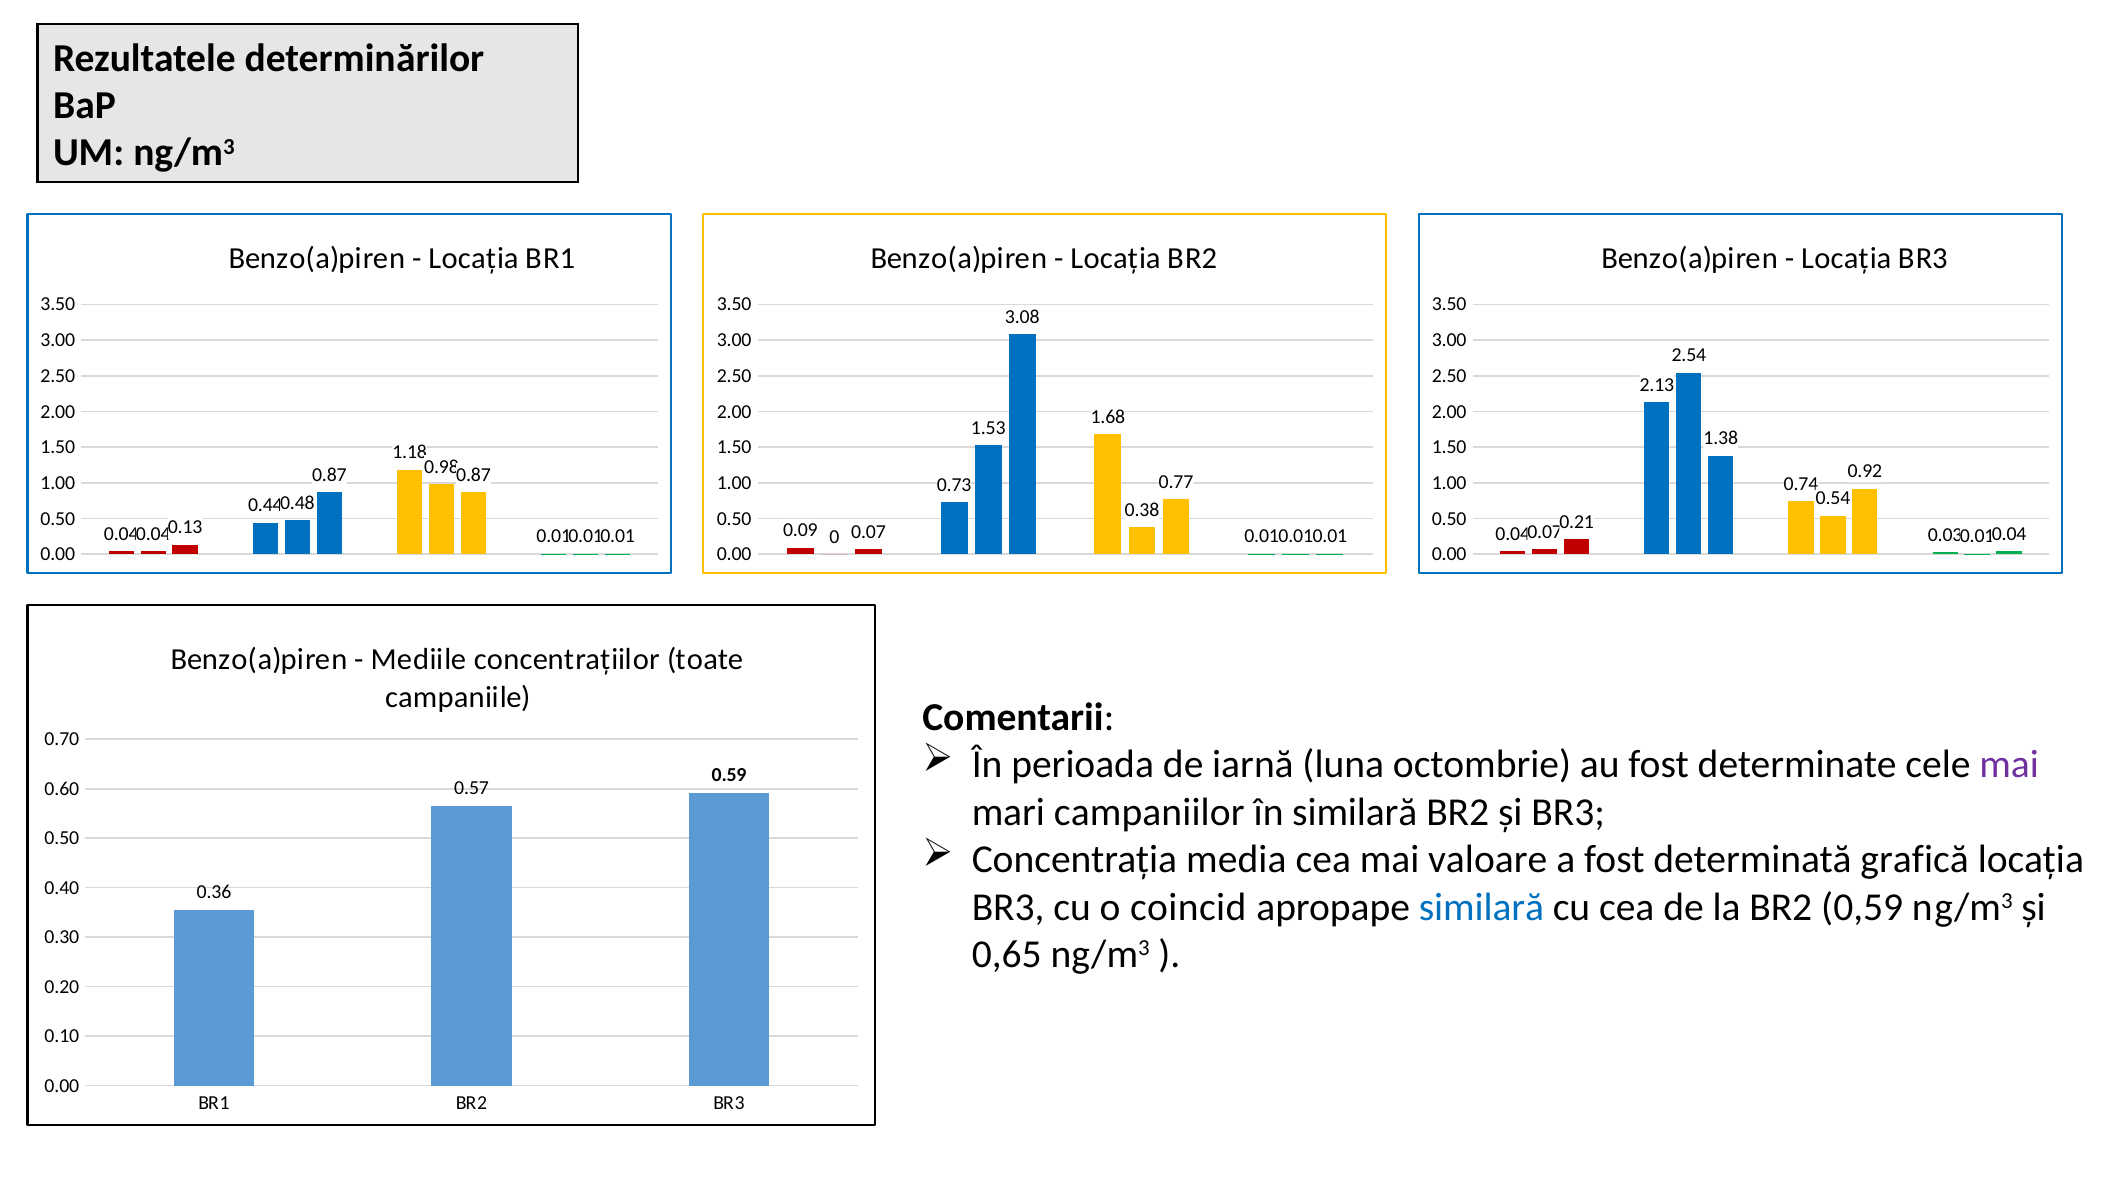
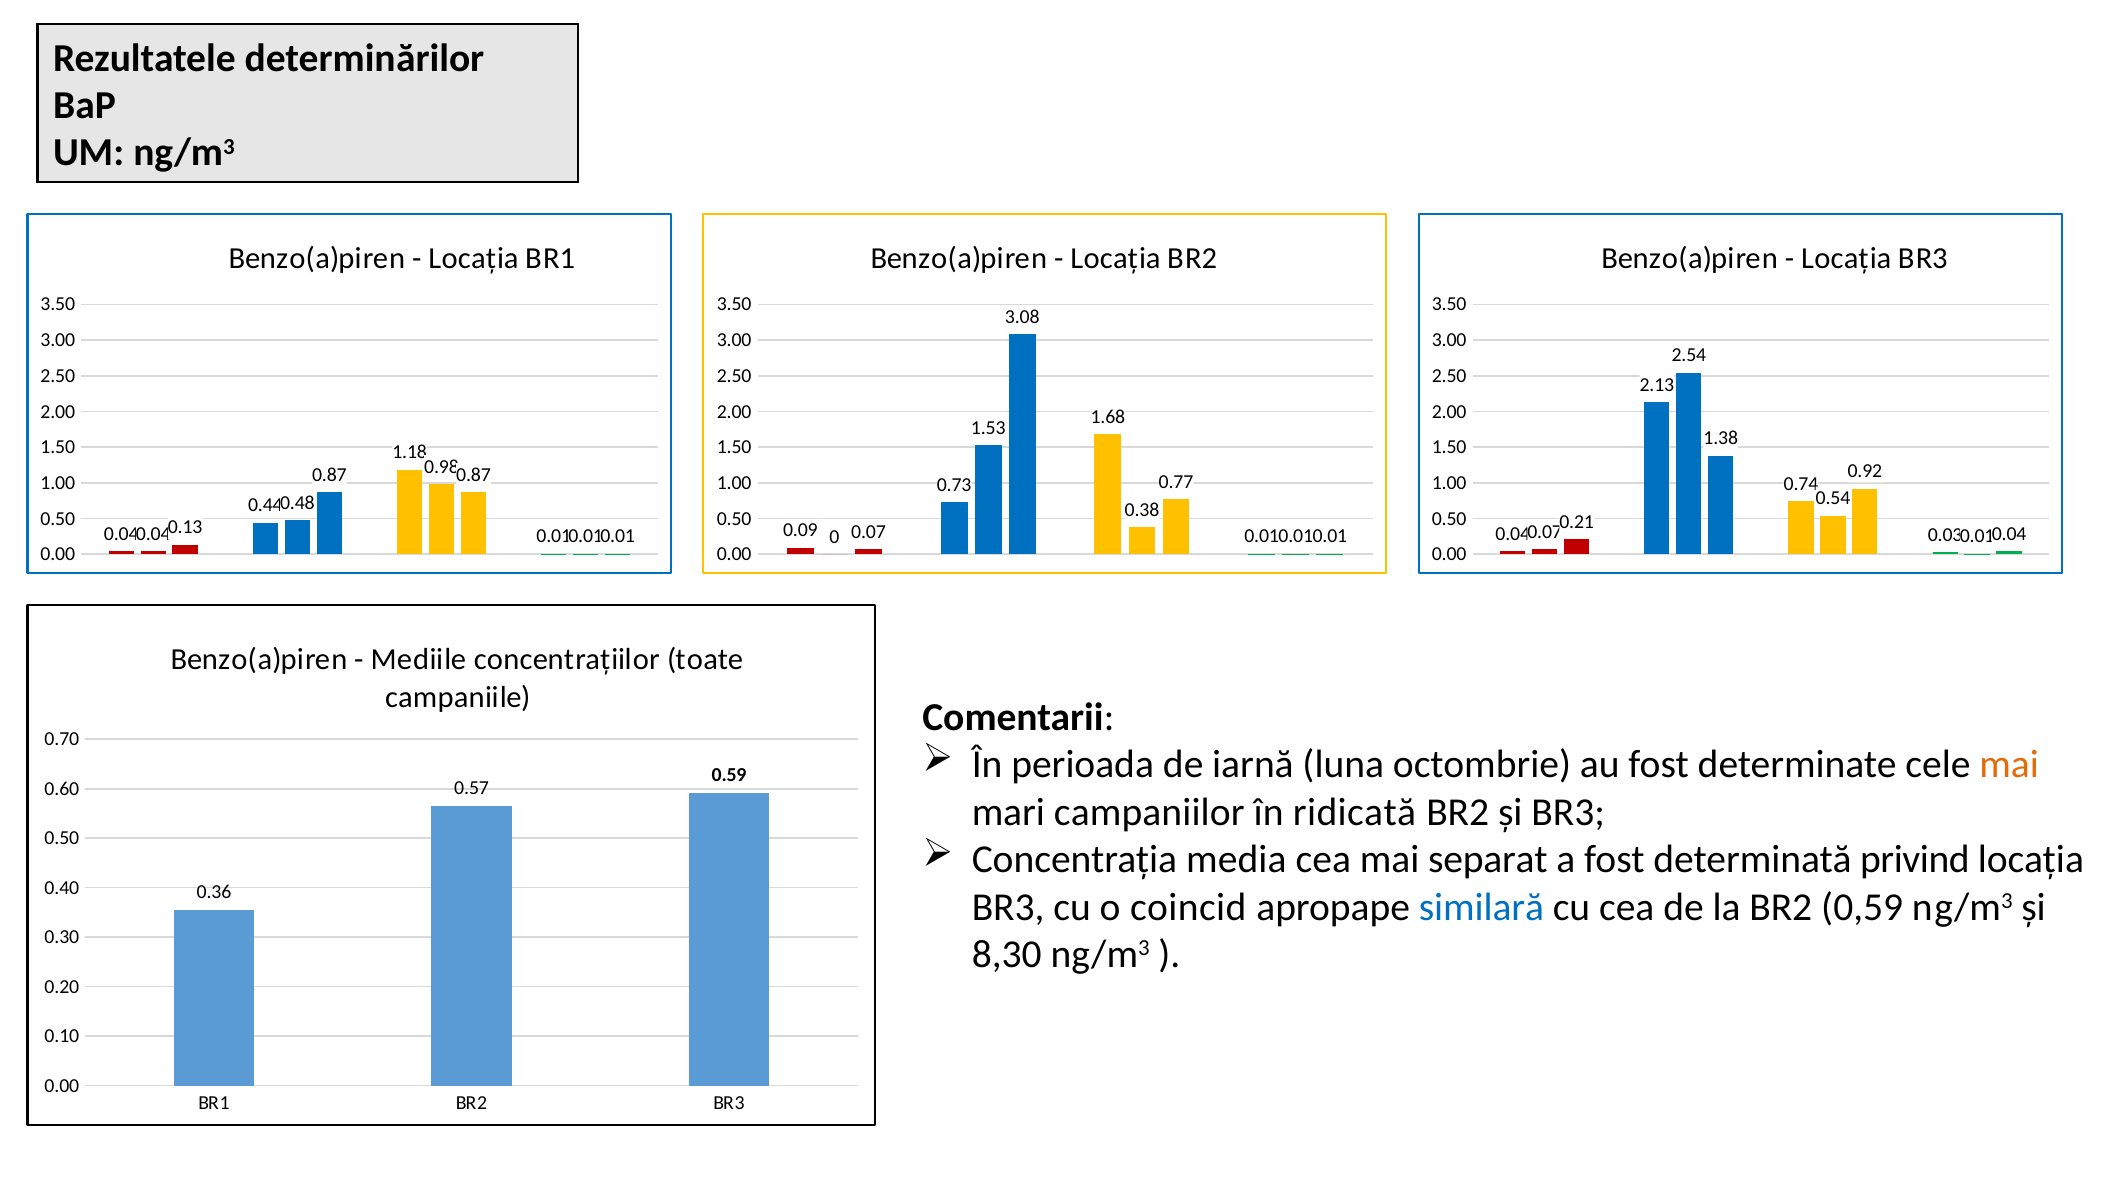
mai colour: purple -> orange (2009, 765)
în similară: similară -> ridicată (1355, 812)
valoare: valoare -> separat (1488, 860)
grafică: grafică -> privind (1915, 860)
0,65: 0,65 -> 8,30 (1007, 955)
